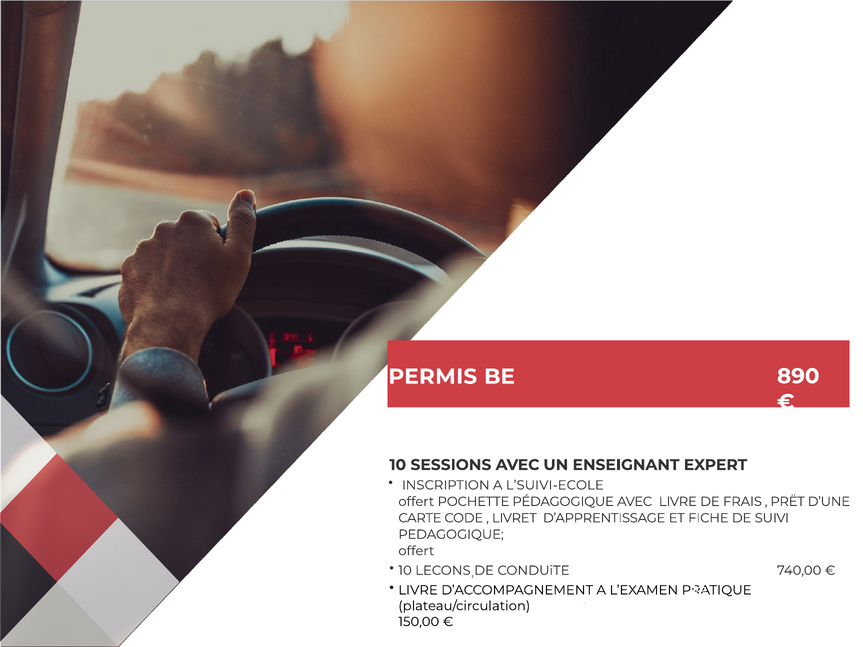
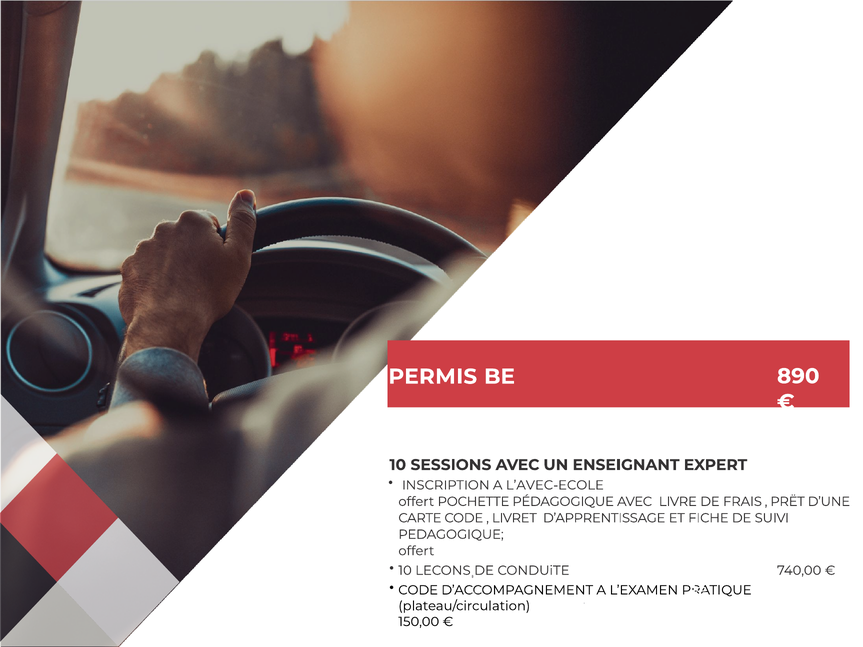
L’SUIVI-ECOLE: L’SUIVI-ECOLE -> L’AVEC-ECOLE (555, 485)
LIVRE: LIVRE -> CODE (418, 590)
